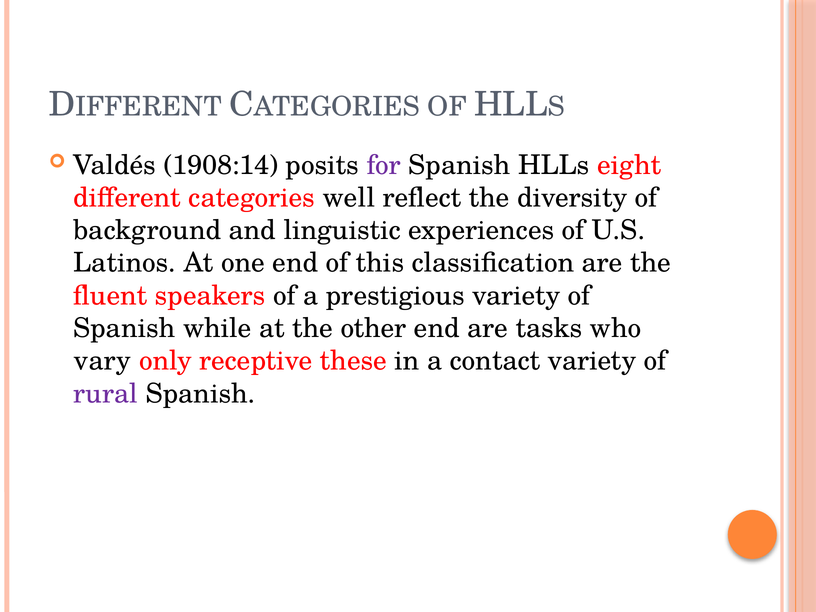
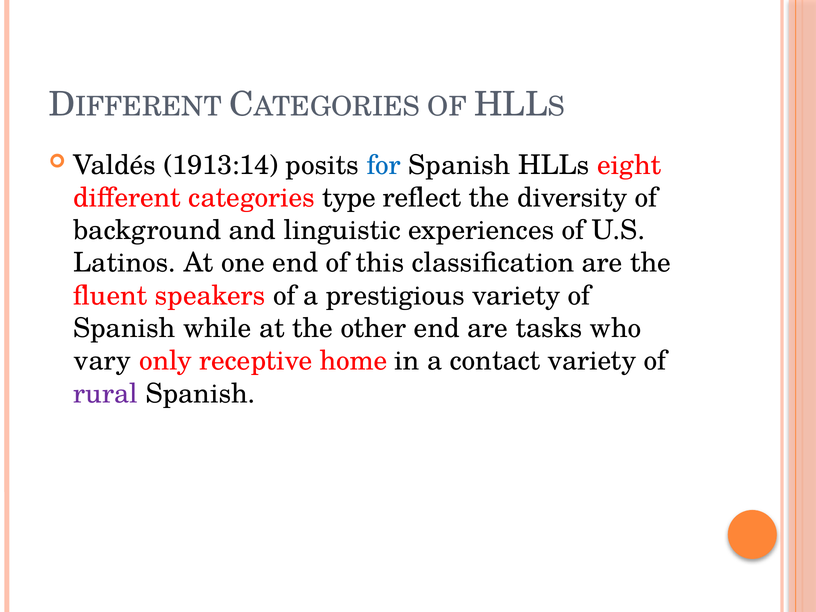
1908:14: 1908:14 -> 1913:14 (221, 165)
for colour: purple -> blue (384, 165)
well: well -> type (349, 198)
these: these -> home (354, 361)
